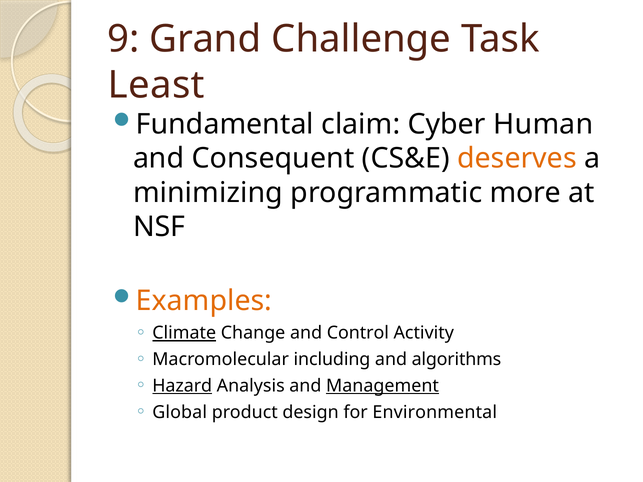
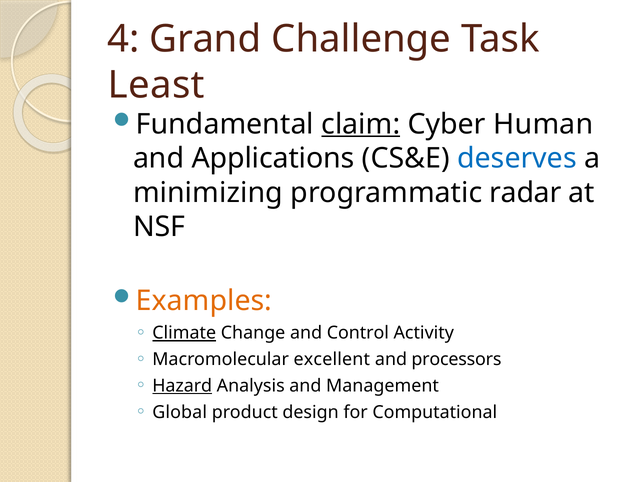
9: 9 -> 4 (123, 39)
claim underline: none -> present (361, 124)
Consequent: Consequent -> Applications (273, 158)
deserves colour: orange -> blue (517, 158)
more: more -> radar (525, 193)
including: including -> excellent (332, 360)
algorithms: algorithms -> processors (456, 360)
Management underline: present -> none (382, 386)
Environmental: Environmental -> Computational (435, 412)
